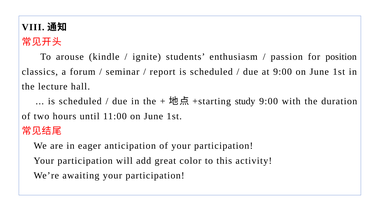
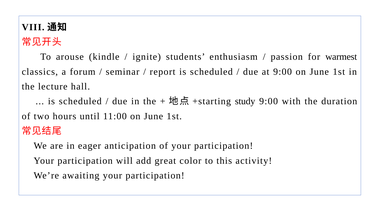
position: position -> warmest (341, 57)
